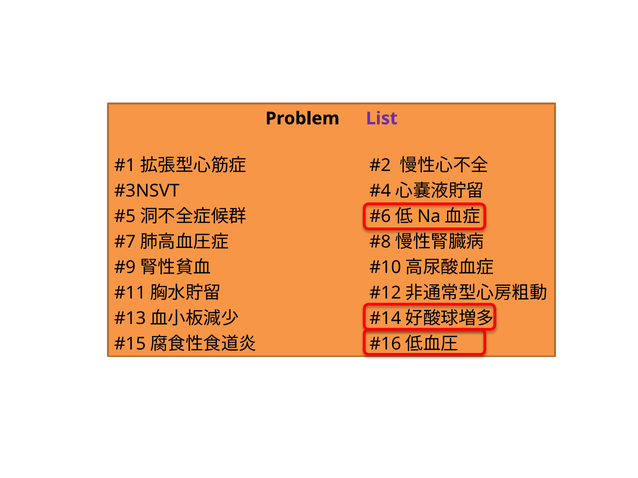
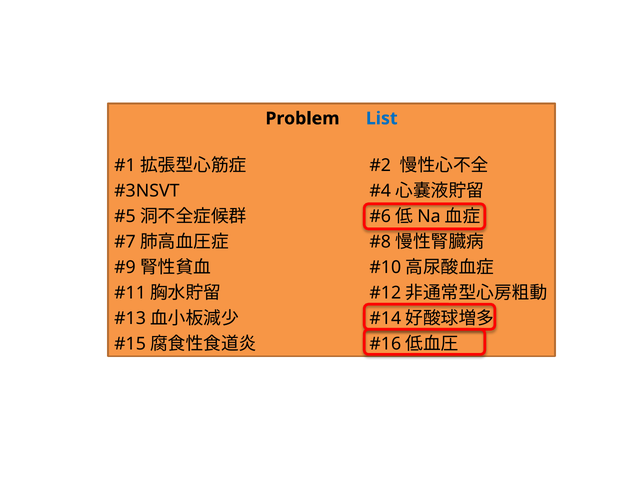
List colour: purple -> blue (382, 119)
